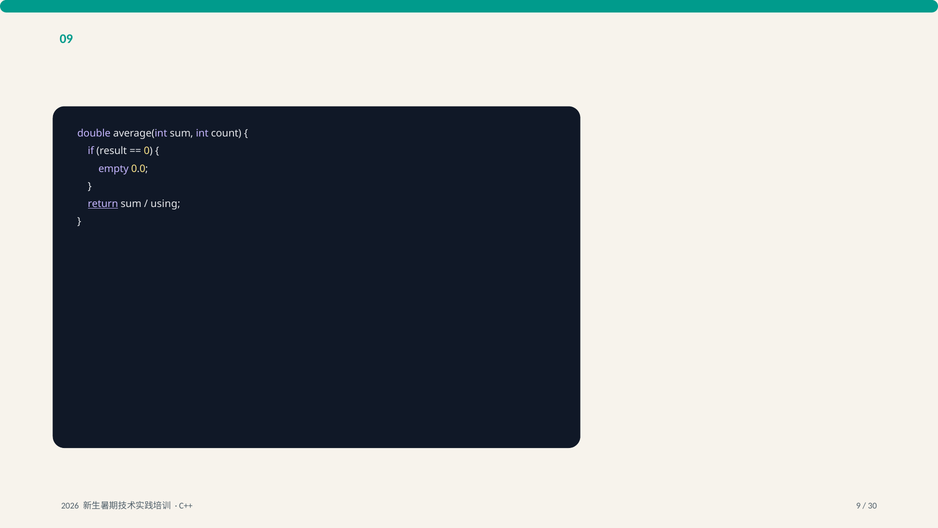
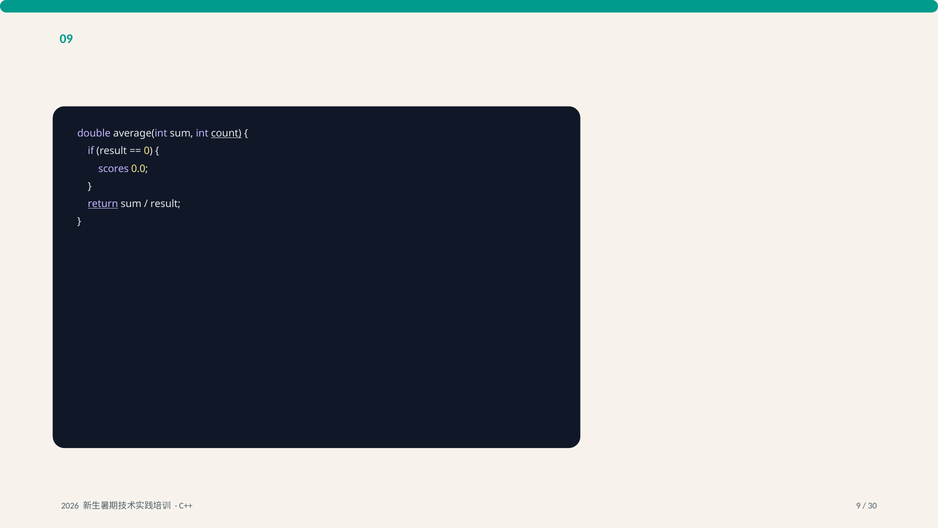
count underline: none -> present (226, 133)
empty: empty -> scores (114, 169)
using: using -> result (166, 204)
